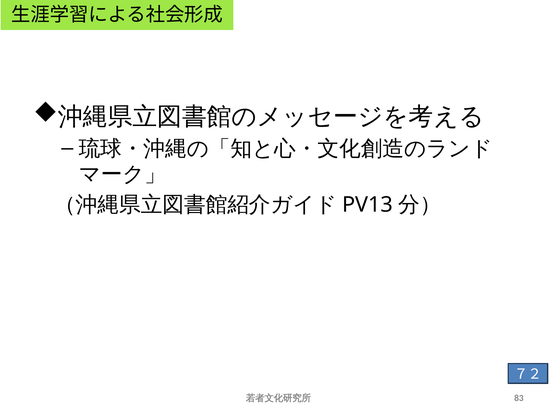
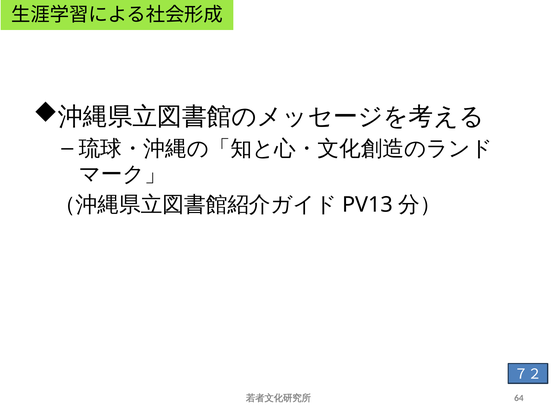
83: 83 -> 64 (519, 399)
